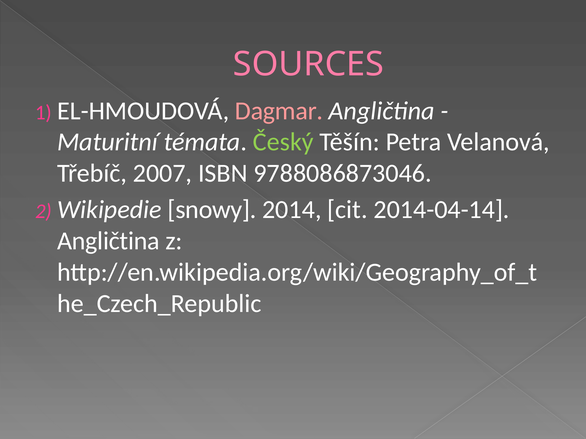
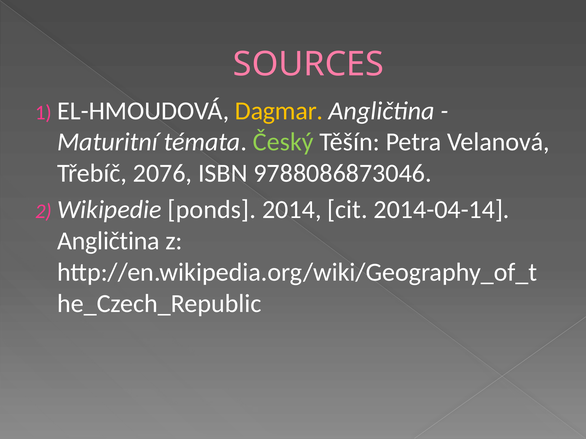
Dagmar colour: pink -> yellow (279, 111)
2007: 2007 -> 2076 (162, 173)
snowy: snowy -> ponds (212, 210)
